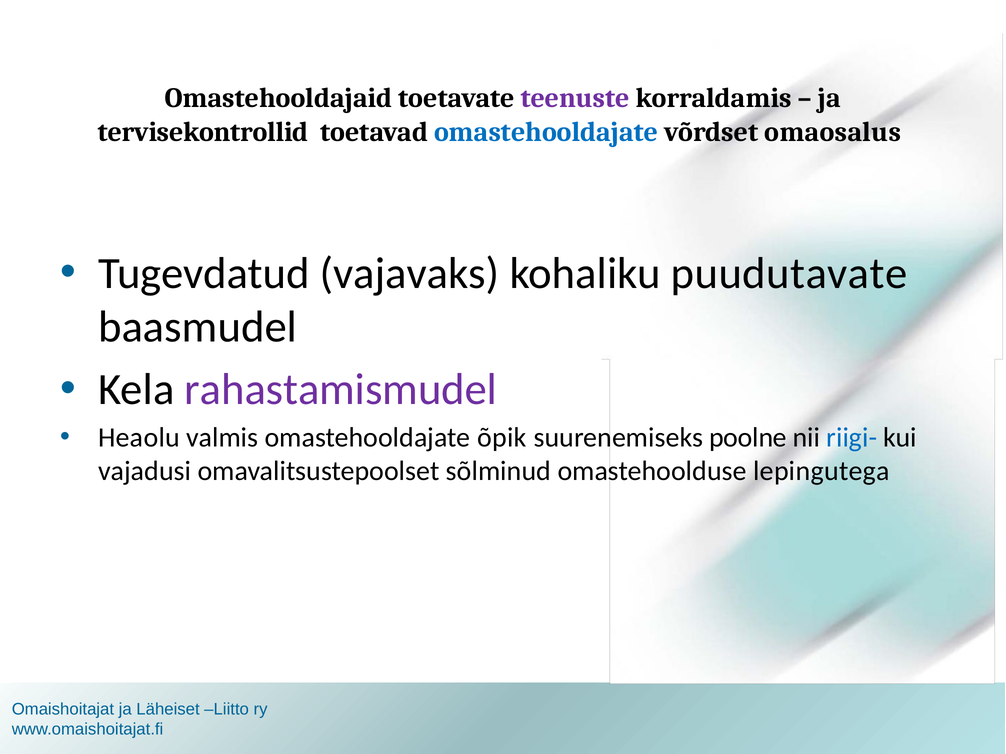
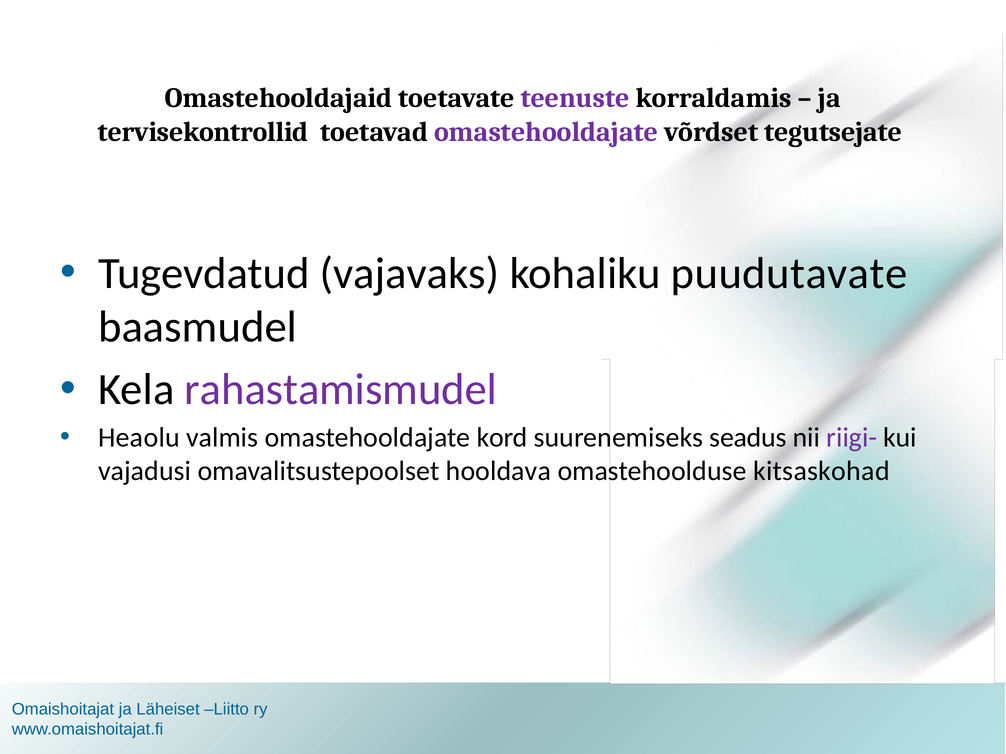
omastehooldajate colour: blue -> purple (546, 132)
omaosalus: omaosalus -> tegutsejate (833, 132)
õpik: õpik -> kord (502, 438)
poolne: poolne -> seadus (748, 438)
riigi- colour: blue -> purple (852, 438)
sõlminud: sõlminud -> hooldava (498, 472)
lepingutega: lepingutega -> kitsaskohad (821, 472)
